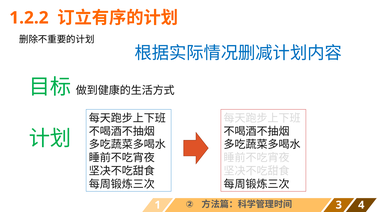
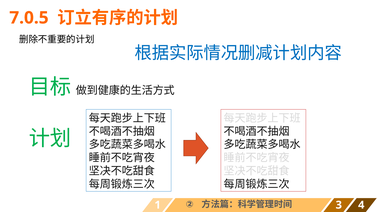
1.2.2: 1.2.2 -> 7.0.5 (29, 18)
